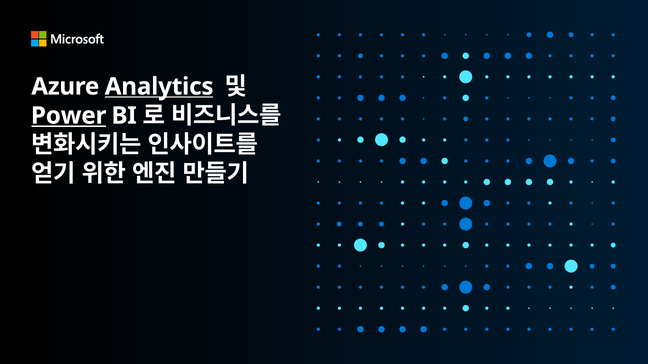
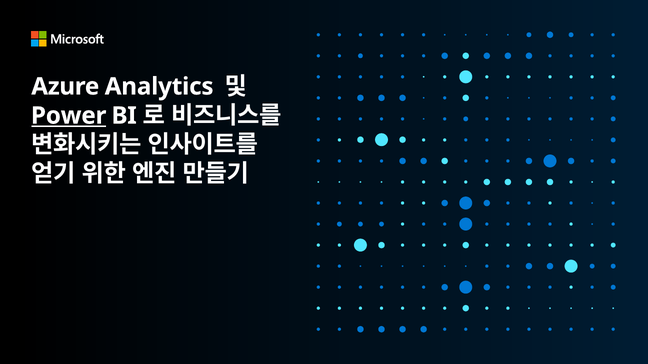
Analytics underline: present -> none (159, 87)
